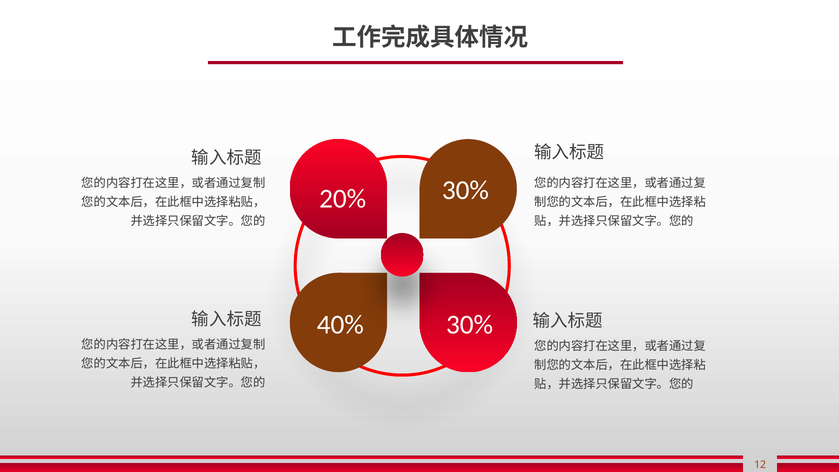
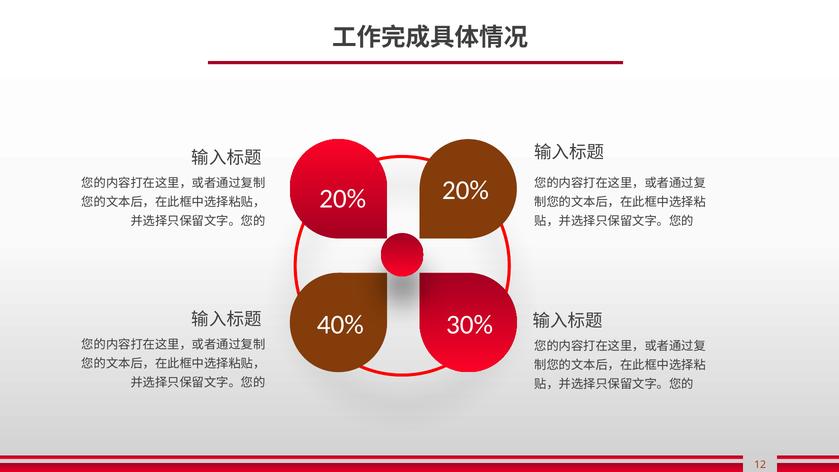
20% 30%: 30% -> 20% (465, 190)
